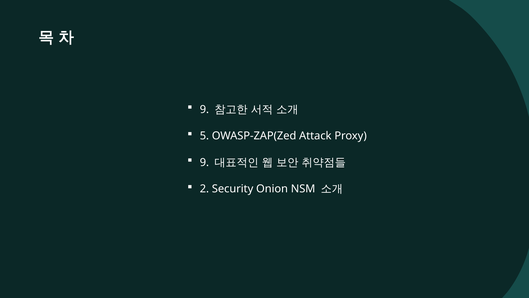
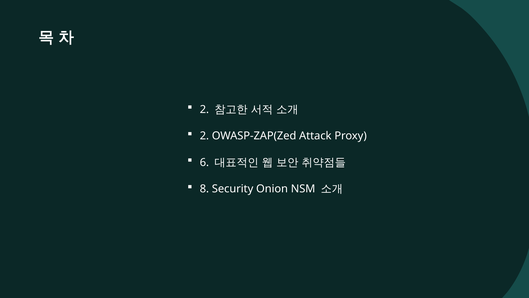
9: 9 -> 2 (204, 109)
5: 5 -> 2 (204, 136)
9: 9 -> 6 (204, 162)
2: 2 -> 8 (204, 189)
